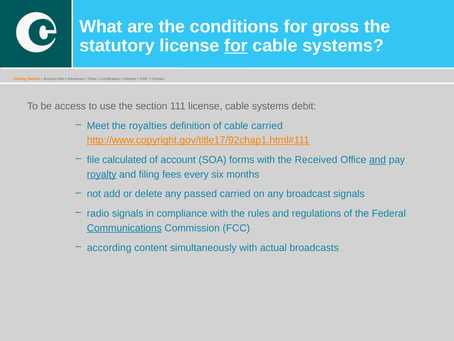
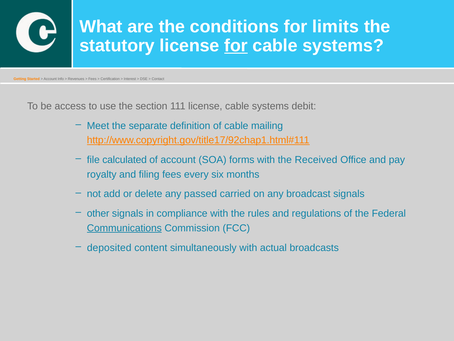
gross: gross -> limits (336, 27)
royalties: royalties -> separate (148, 126)
cable carried: carried -> mailing (267, 126)
and underline: present -> none (378, 160)
royalty underline: present -> none (102, 174)
radio: radio -> other (98, 213)
according: according -> deposited (109, 247)
